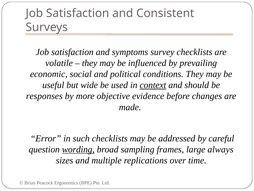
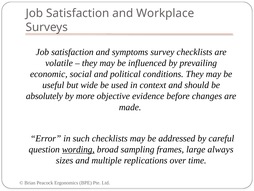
Consistent: Consistent -> Workplace (165, 13)
context underline: present -> none (153, 85)
responses: responses -> absolutely (44, 96)
